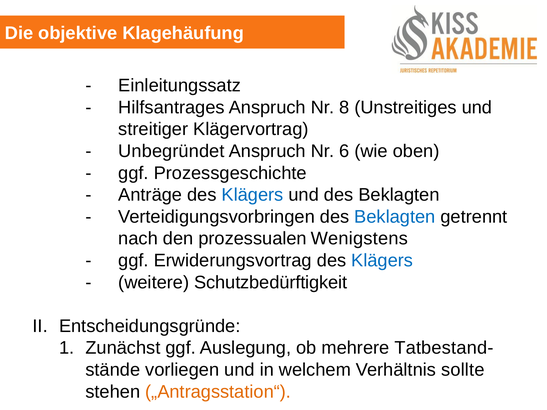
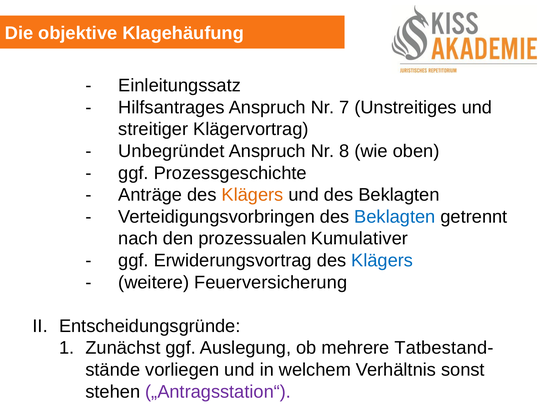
8: 8 -> 7 (344, 107)
6: 6 -> 8 (344, 151)
Klägers colour: blue -> orange (253, 195)
Wenigstens: Wenigstens -> Kumulativer (359, 239)
Schutzbedürftigkeit: Schutzbedürftigkeit -> Feuerversicherung (271, 283)
sollte: sollte -> sonst (463, 370)
„Antragsstation“ colour: orange -> purple (218, 392)
